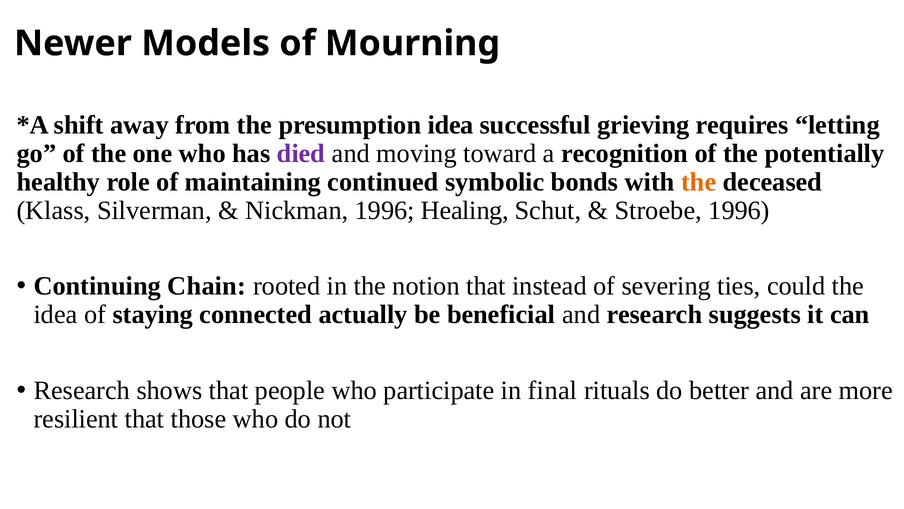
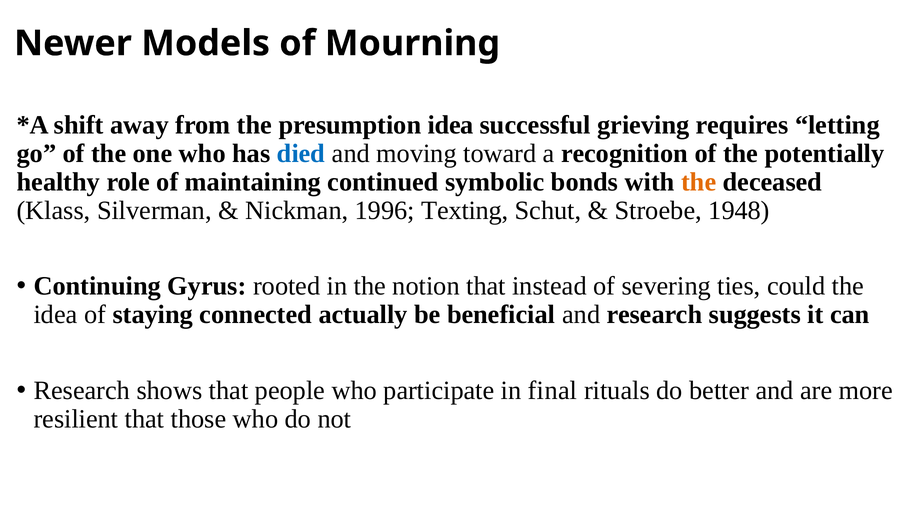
died colour: purple -> blue (301, 153)
Healing: Healing -> Texting (465, 210)
Stroebe 1996: 1996 -> 1948 (739, 210)
Chain: Chain -> Gyrus (207, 286)
